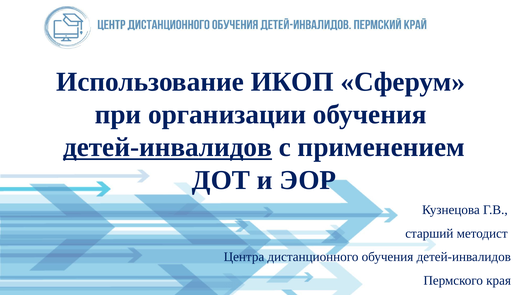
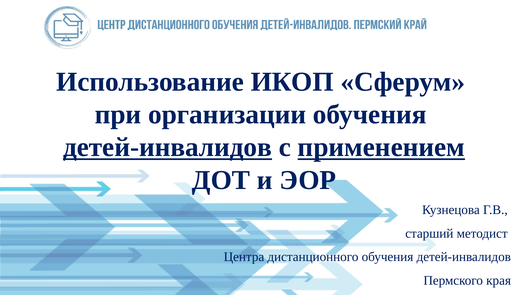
применением underline: none -> present (381, 147)
